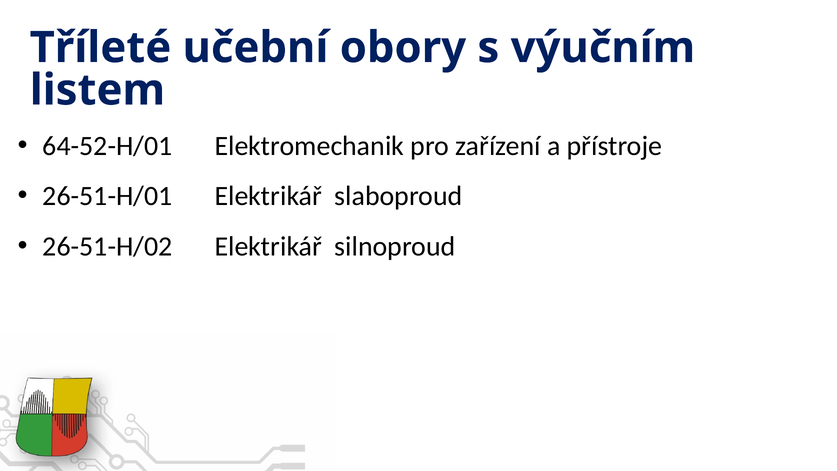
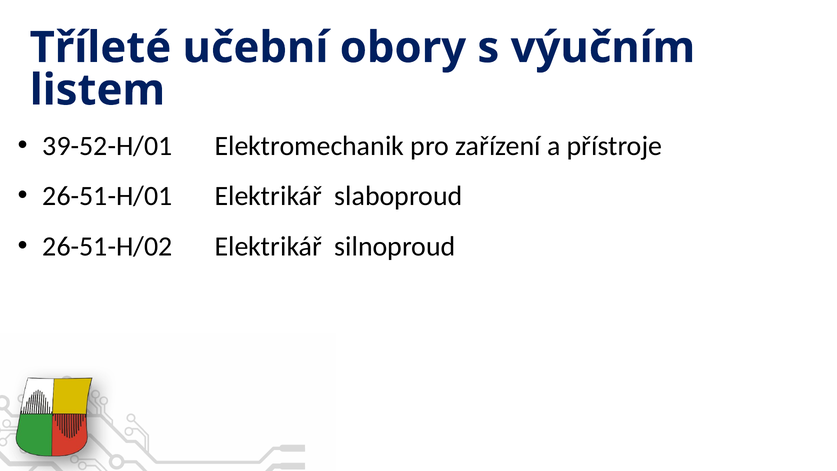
64-52-H/01: 64-52-H/01 -> 39-52-H/01 (107, 146)
